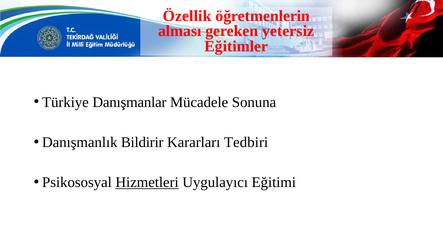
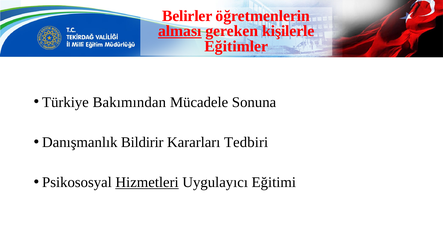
Özellik: Özellik -> Belirler (187, 16)
alması underline: none -> present (180, 31)
yetersiz: yetersiz -> kişilerle (288, 31)
Danışmanlar: Danışmanlar -> Bakımından (129, 102)
